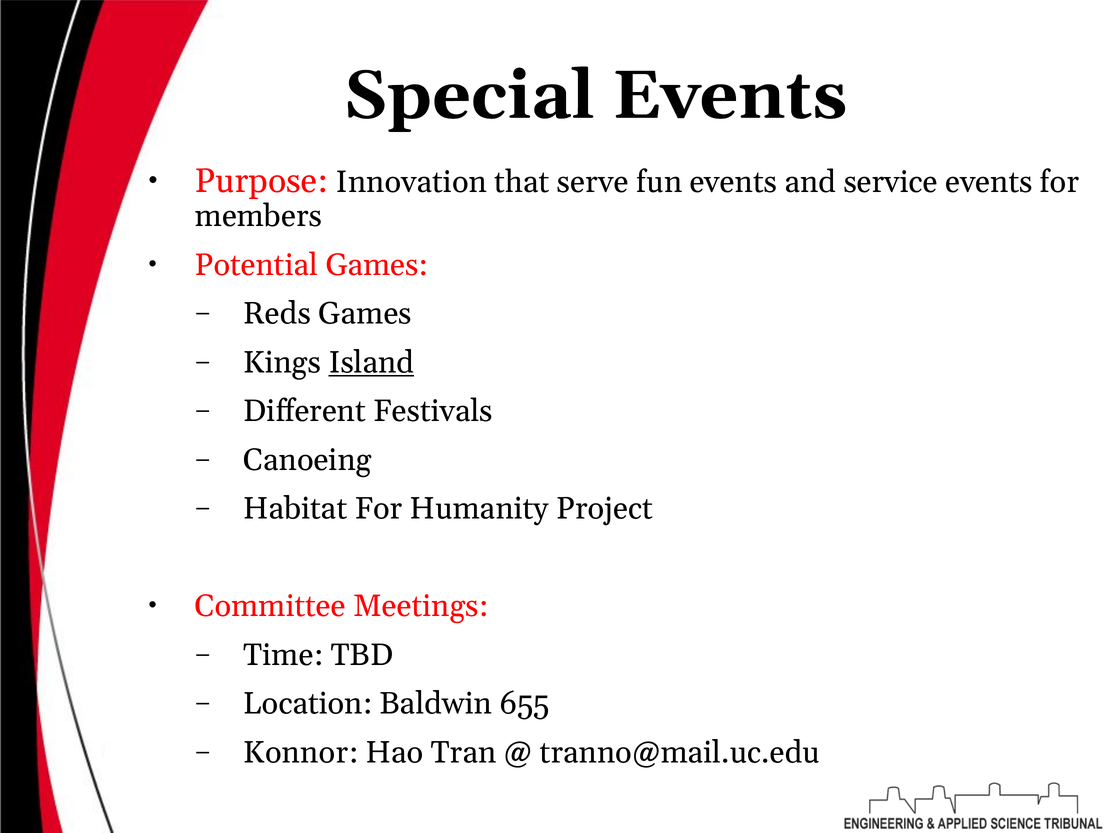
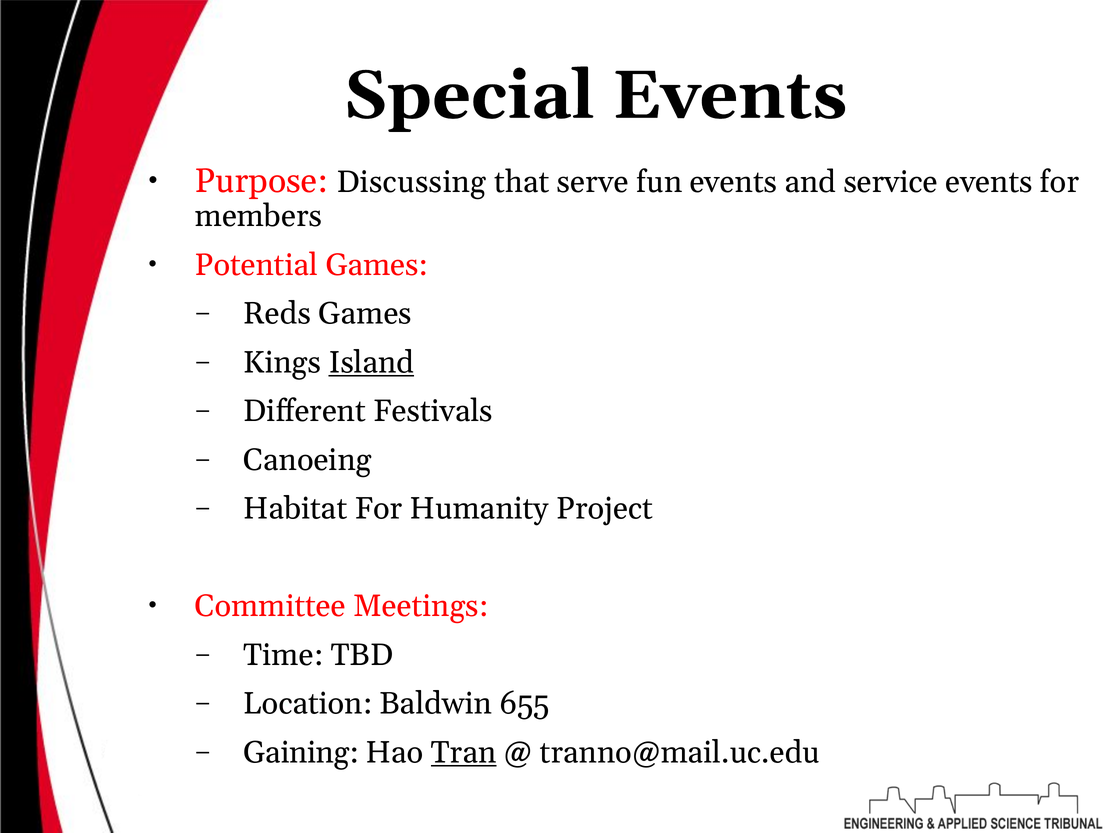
Innovation: Innovation -> Discussing (411, 182)
Konnor: Konnor -> Gaining (301, 752)
Tran underline: none -> present (464, 752)
